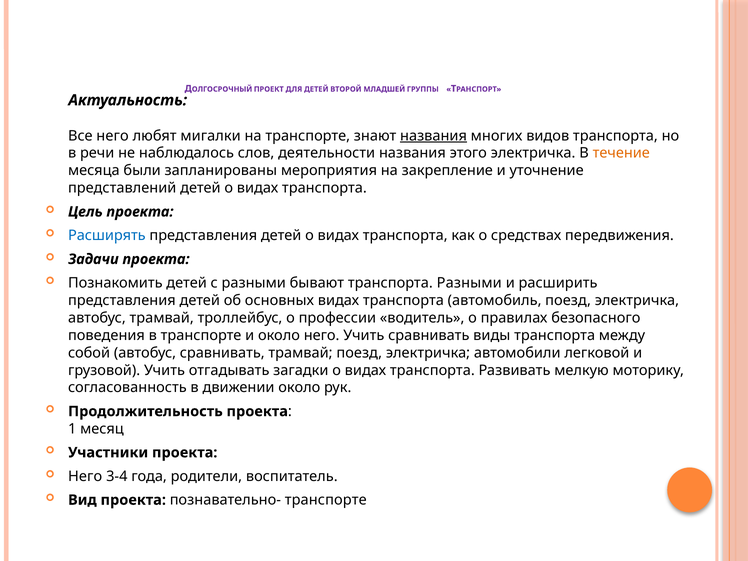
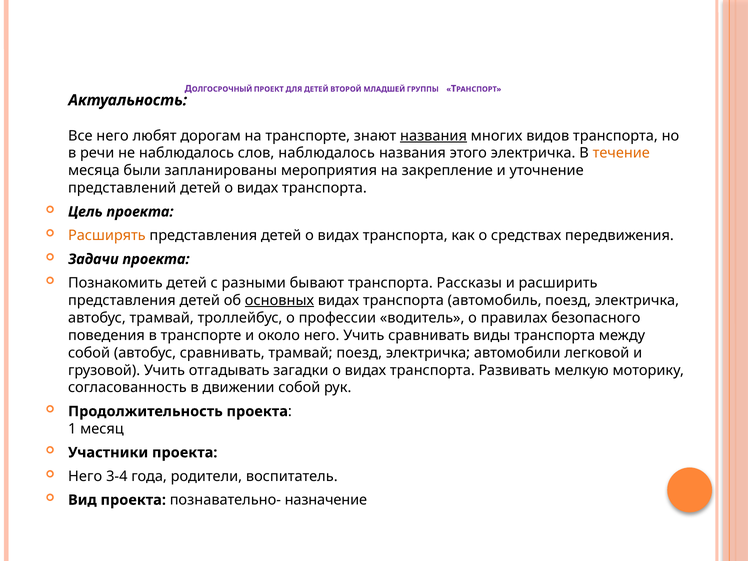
мигалки: мигалки -> дорогам (211, 136)
слов деятельности: деятельности -> наблюдалось (327, 153)
Расширять colour: blue -> orange (107, 236)
транспорта Разными: Разными -> Рассказы (469, 283)
основных underline: none -> present (279, 300)
движении около: около -> собой (299, 388)
познавательно- транспорте: транспорте -> назначение (326, 500)
